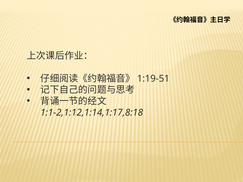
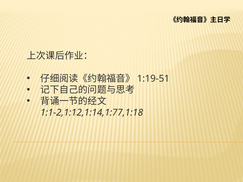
1:1-2,1:12,1:14,1:17,8:18: 1:1-2,1:12,1:14,1:17,8:18 -> 1:1-2,1:12,1:14,1:77,1:18 (92, 113)
